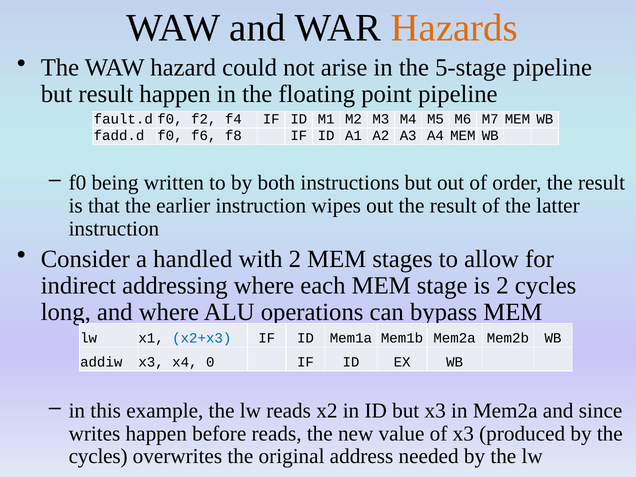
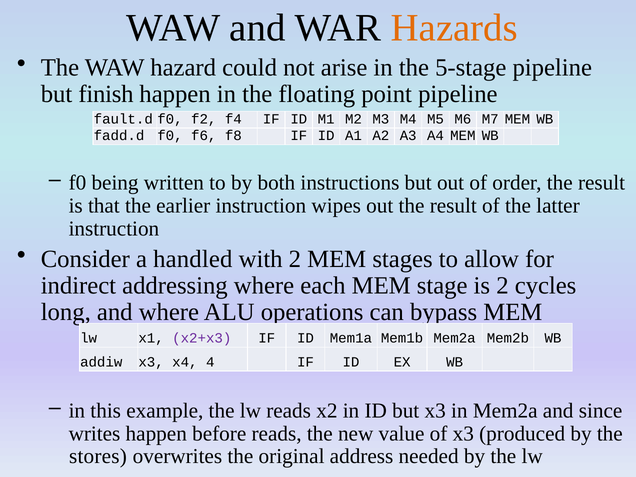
but result: result -> finish (106, 94)
x2+x3 colour: blue -> purple (202, 338)
0: 0 -> 4 (210, 362)
cycles: cycles -> stores (98, 456)
